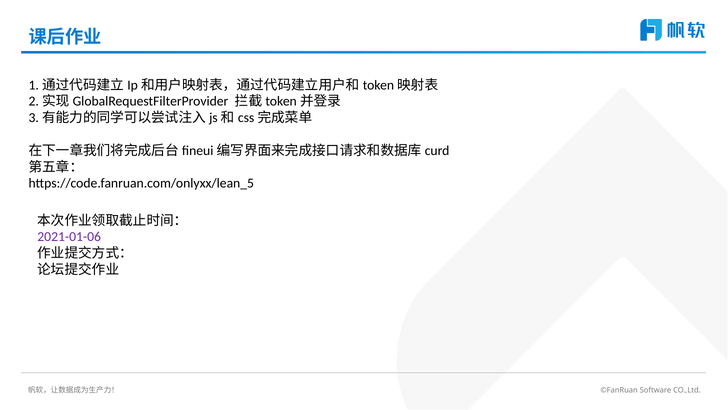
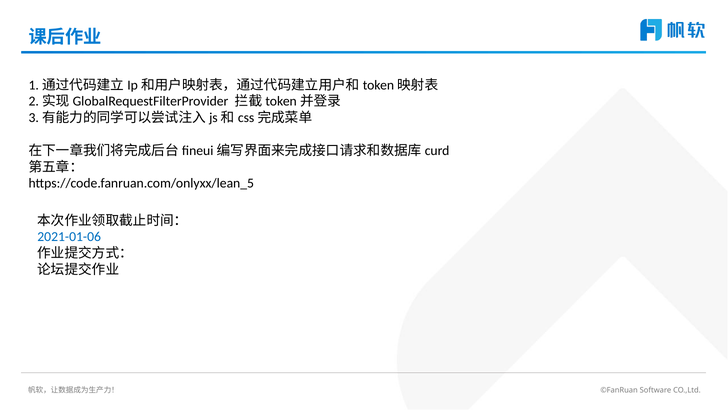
2021-01-06 colour: purple -> blue (69, 237)
